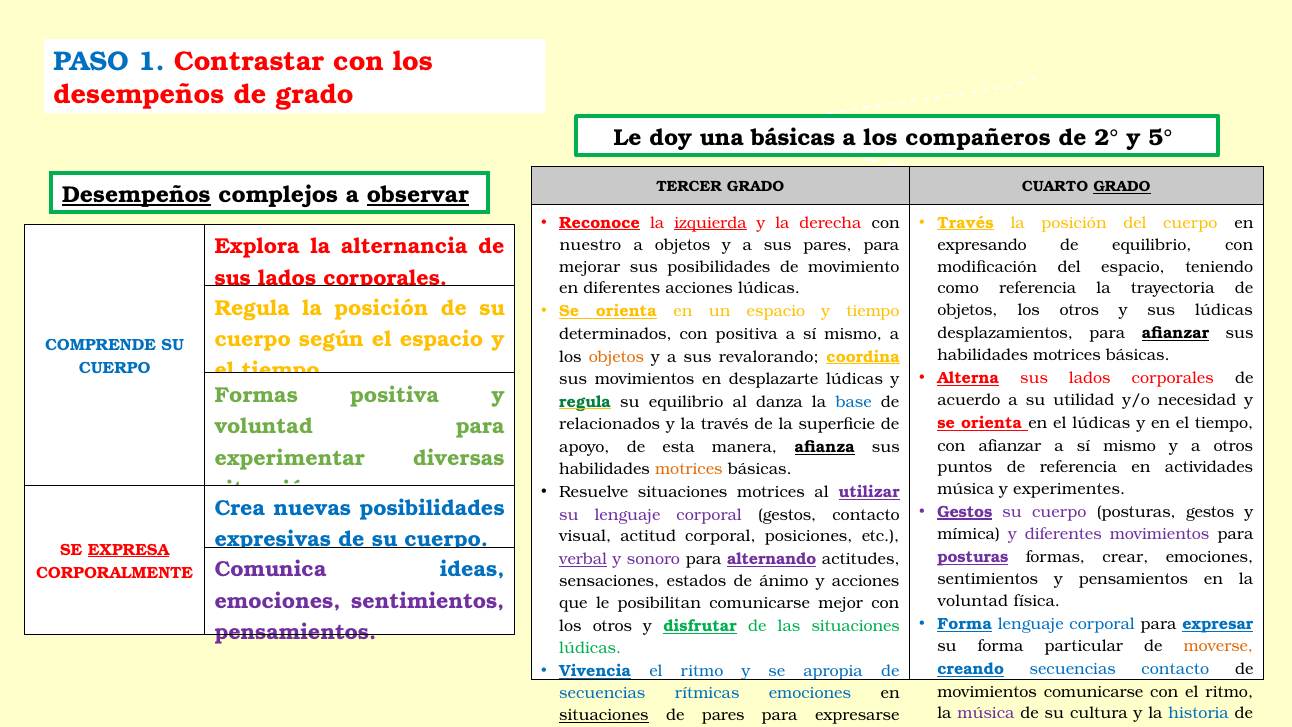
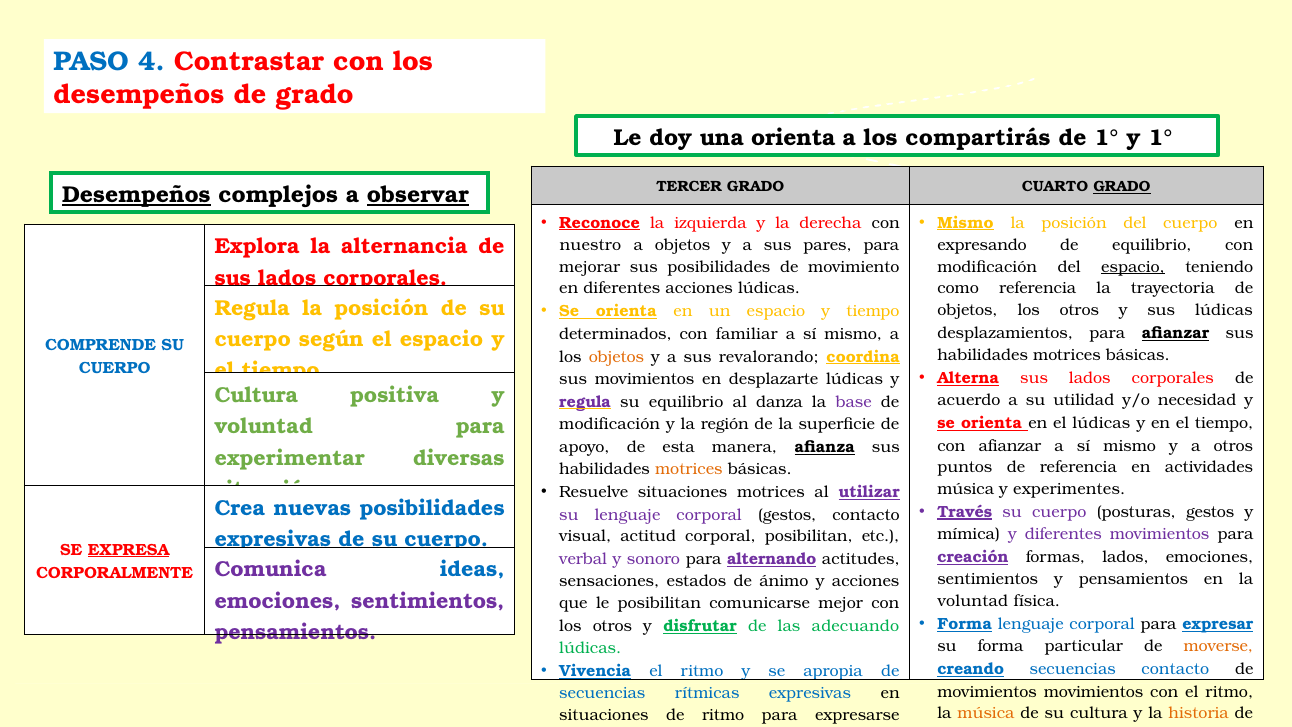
1: 1 -> 4 (151, 62)
una básicas: básicas -> orienta (793, 138)
compañeros: compañeros -> compartirás (978, 138)
de 2°: 2° -> 1° (1106, 138)
y 5°: 5° -> 1° (1160, 138)
izquierda underline: present -> none (710, 223)
Través: Través -> Mismo (966, 223)
espacio underline: none -> present (1133, 267)
con positiva: positiva -> familiar (747, 334)
Formas: Formas -> Cultura (256, 395)
regula colour: green -> purple (585, 402)
base colour: blue -> purple (854, 402)
relacionados: relacionados -> modificación (610, 424)
la través: través -> región (725, 424)
Gestos: Gestos -> Través (965, 512)
corporal posiciones: posiciones -> posibilitan (809, 536)
posturas: posturas -> creación (973, 557)
formas crear: crear -> lados (1126, 557)
verbal underline: present -> none (583, 559)
las situaciones: situaciones -> adecuando (855, 626)
movimientos comunicarse: comunicarse -> movimientos (1094, 691)
rítmicas emociones: emociones -> expresivas (810, 693)
música colour: purple -> orange (986, 713)
historia colour: blue -> orange (1199, 713)
situaciones underline: present -> none (604, 715)
de pares: pares -> ritmo (723, 715)
